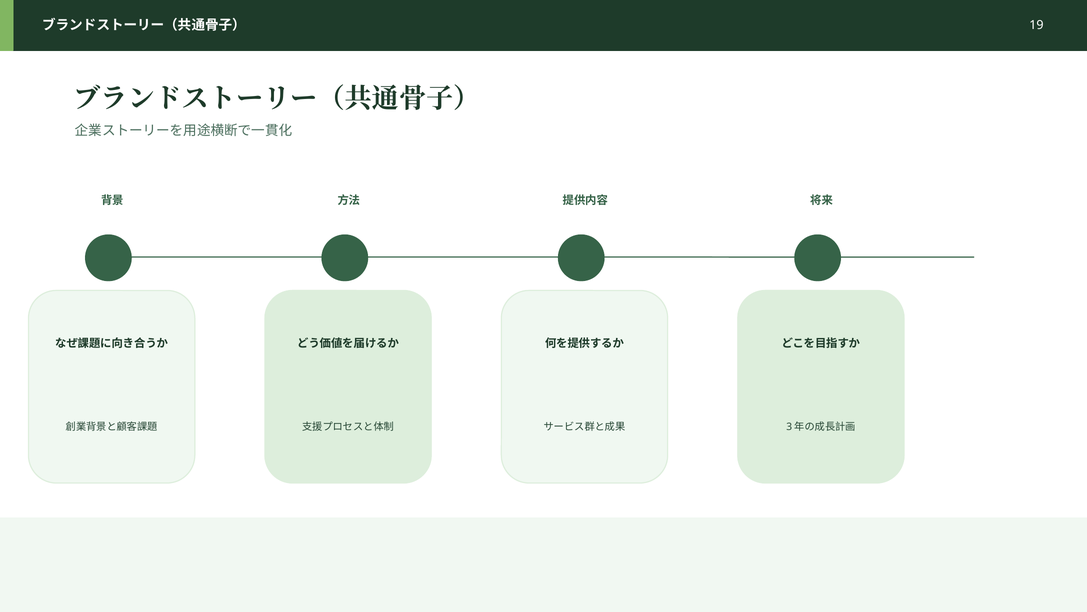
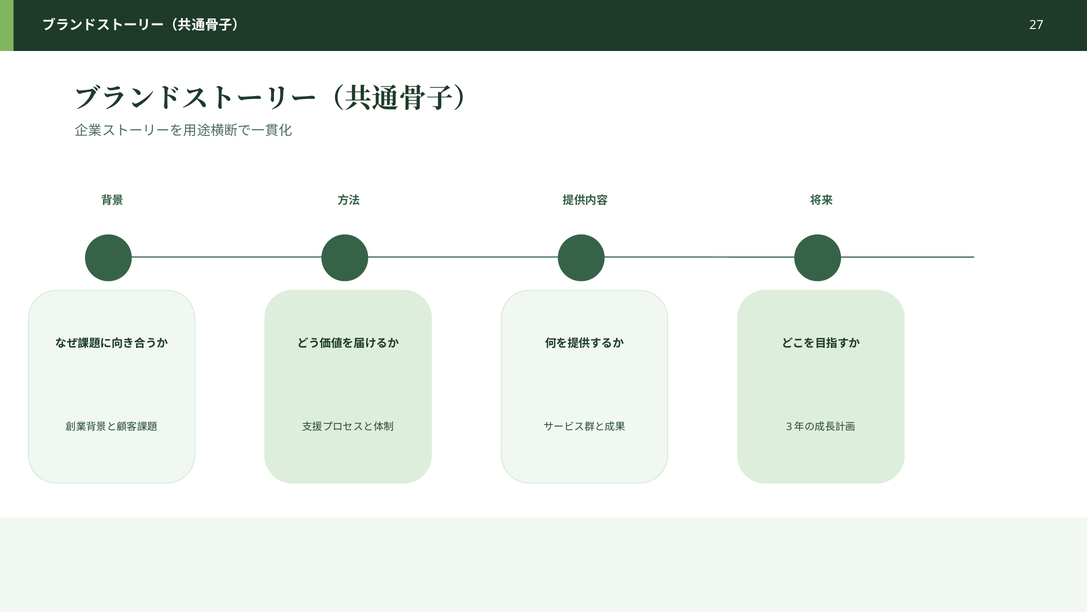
19: 19 -> 27 (1036, 25)
